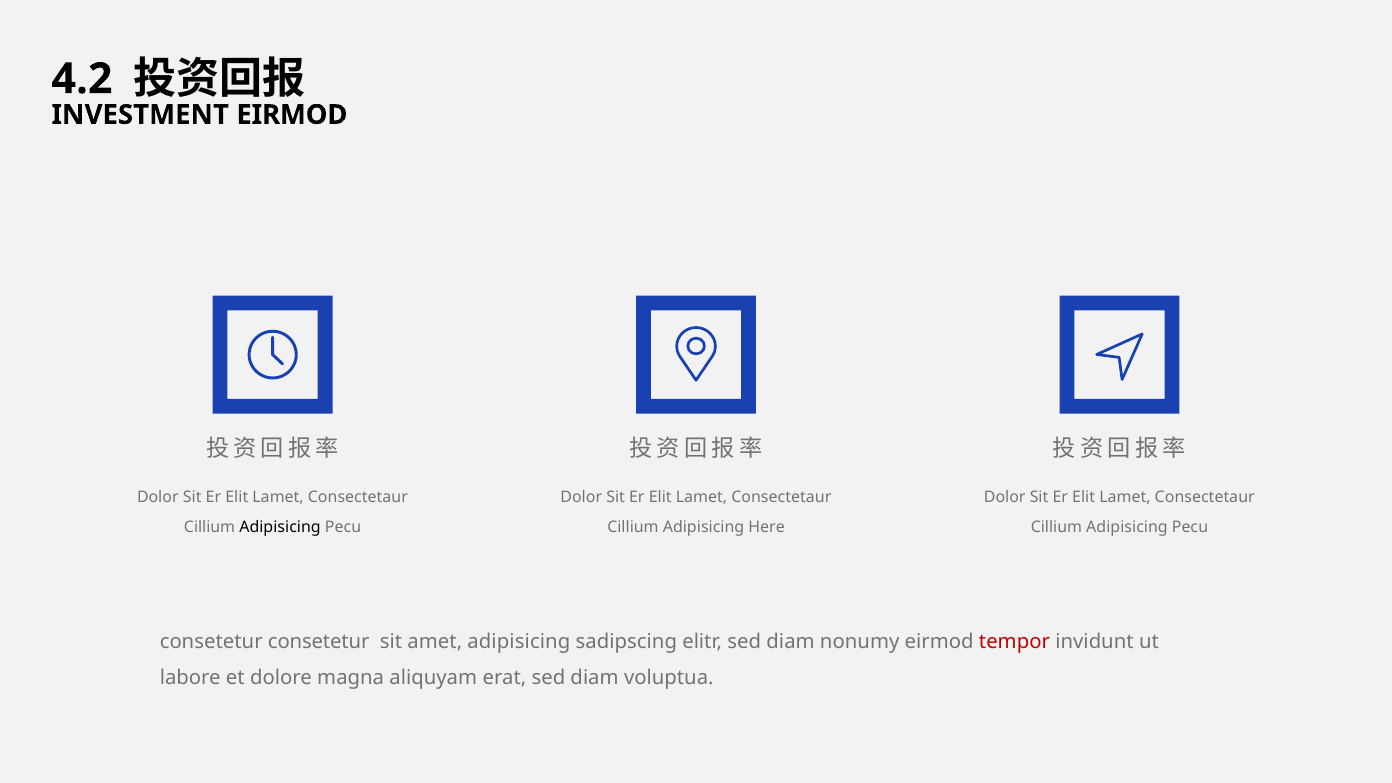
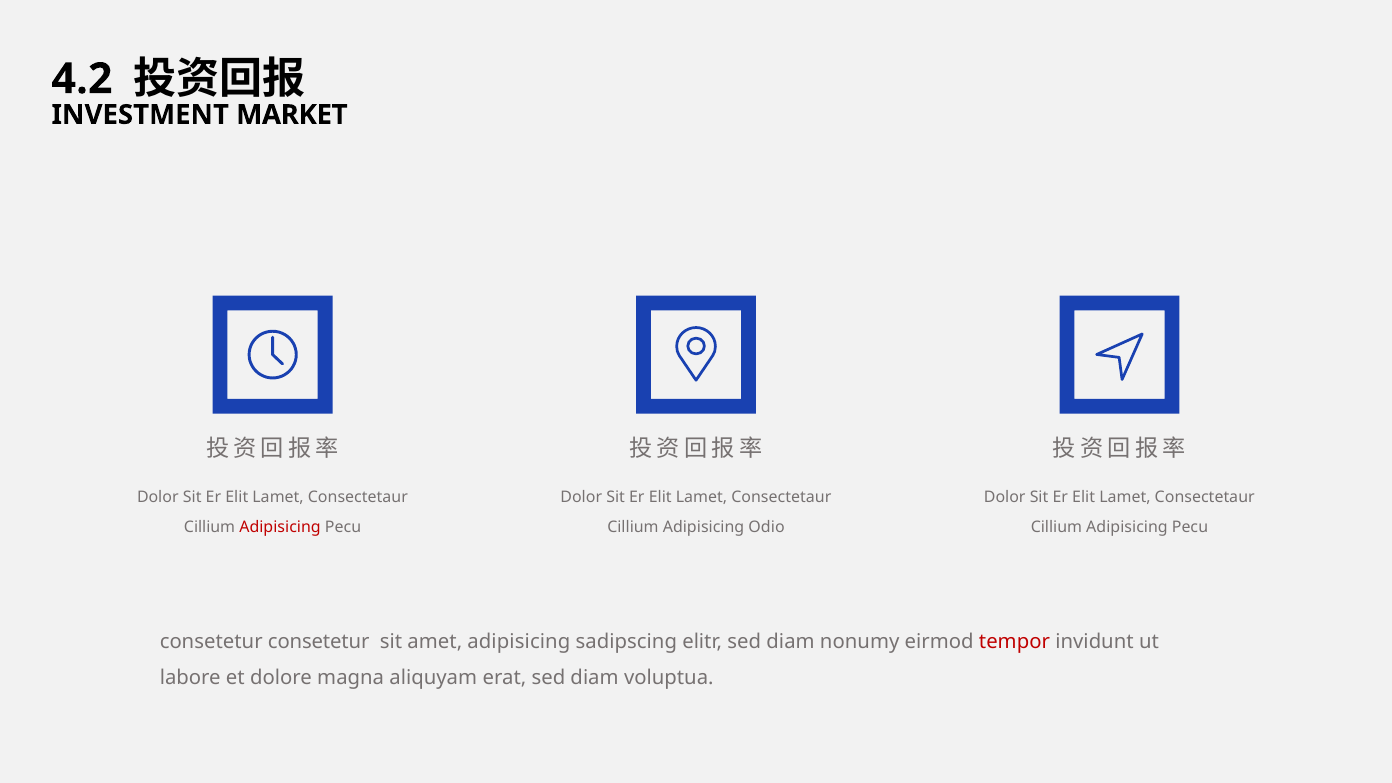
INVESTMENT EIRMOD: EIRMOD -> MARKET (292, 115)
Adipisicing colour: black -> red (280, 528)
Here: Here -> Odio (767, 528)
